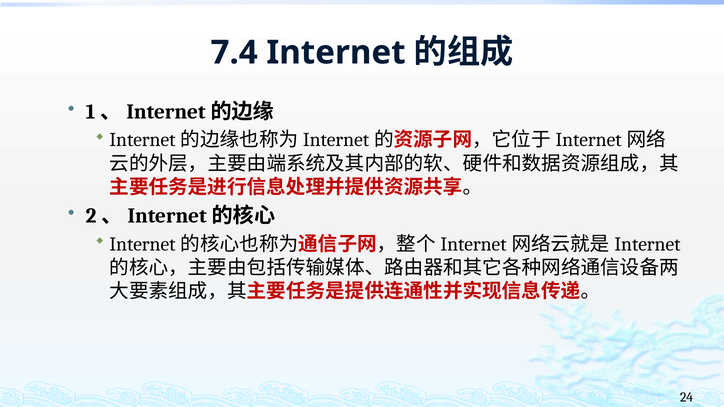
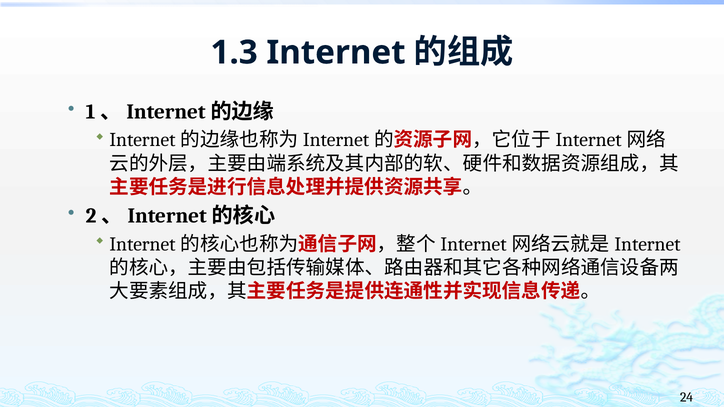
7.4: 7.4 -> 1.3 (234, 53)
